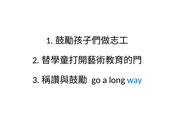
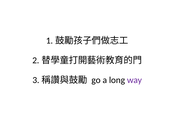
way colour: blue -> purple (135, 80)
